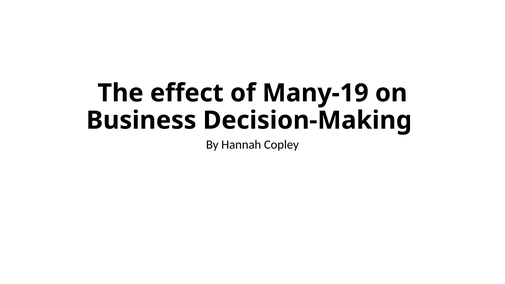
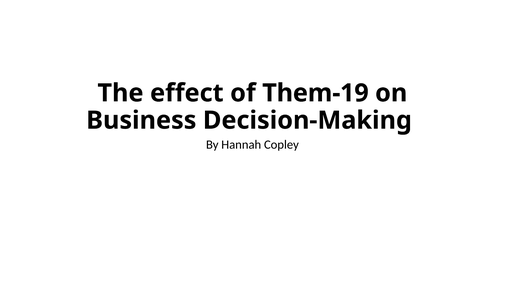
Many-19: Many-19 -> Them-19 (316, 93)
